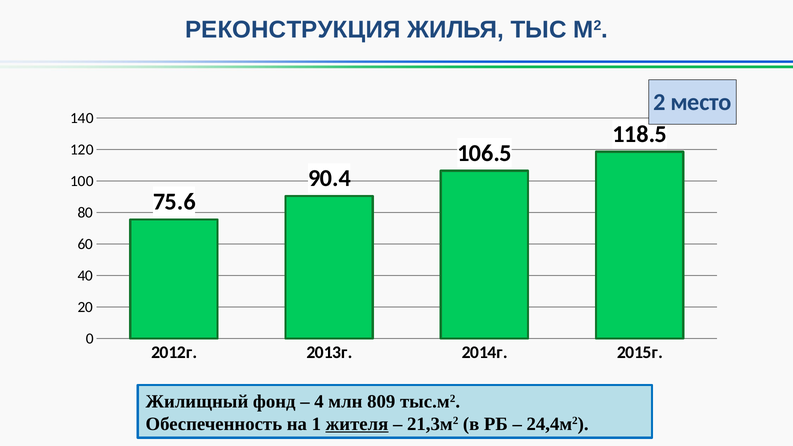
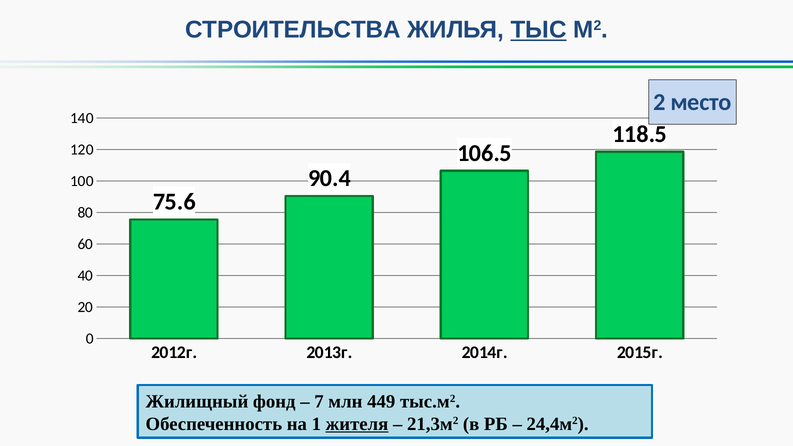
РЕКОНСТРУКЦИЯ: РЕКОНСТРУКЦИЯ -> СТРОИТЕЛЬСТВА (293, 30)
ТЫС underline: none -> present (539, 30)
4: 4 -> 7 (319, 402)
809: 809 -> 449 (381, 402)
